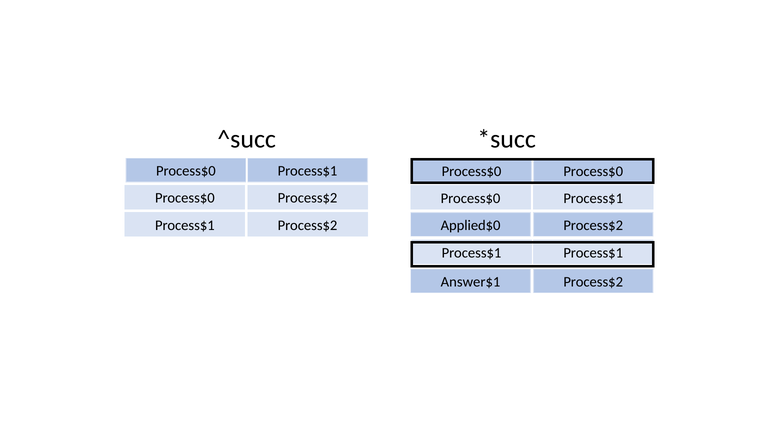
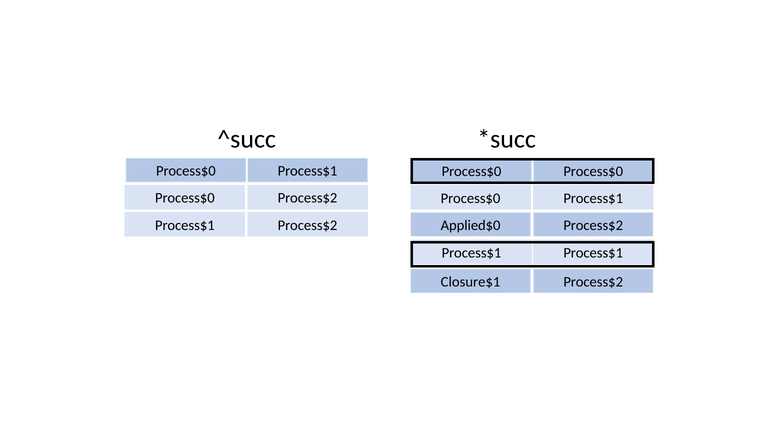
Answer$1: Answer$1 -> Closure$1 (471, 282)
